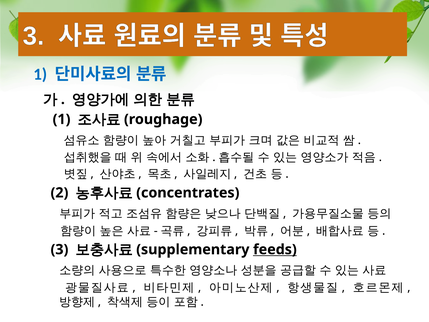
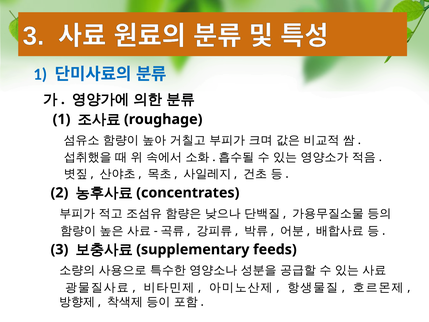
feeds underline: present -> none (275, 249)
